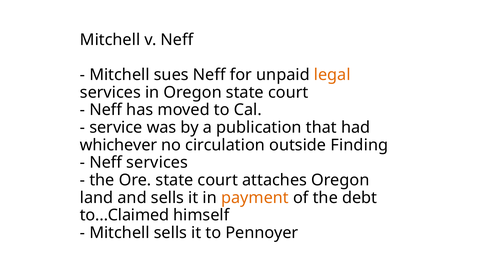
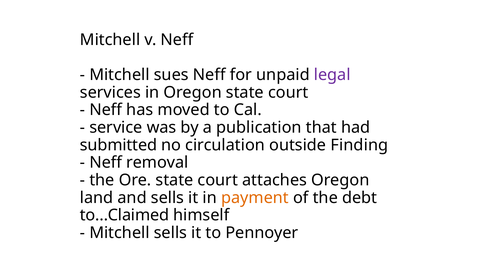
legal colour: orange -> purple (332, 75)
whichever: whichever -> submitted (119, 145)
Neff services: services -> removal (157, 163)
